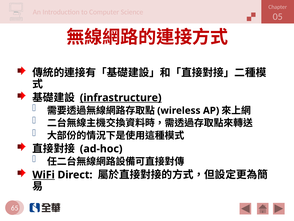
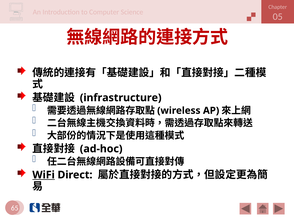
infrastructure underline: present -> none (121, 98)
